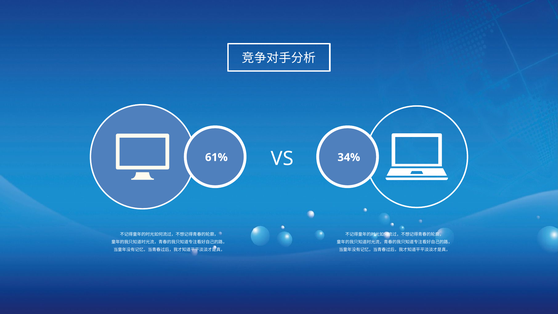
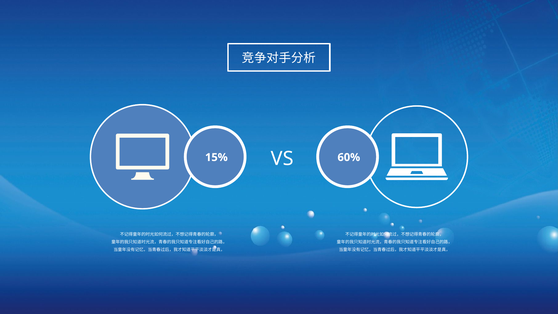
61%: 61% -> 15% (216, 157)
34%: 34% -> 60% (349, 157)
